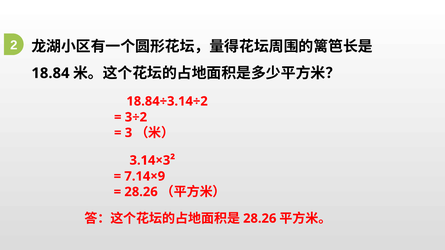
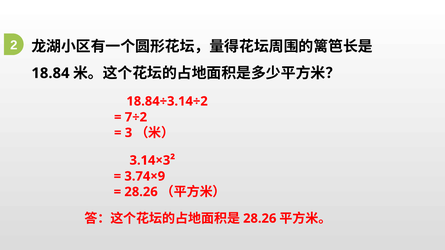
3÷2: 3÷2 -> 7÷2 (136, 117)
7.14×9: 7.14×9 -> 3.74×9 (145, 176)
